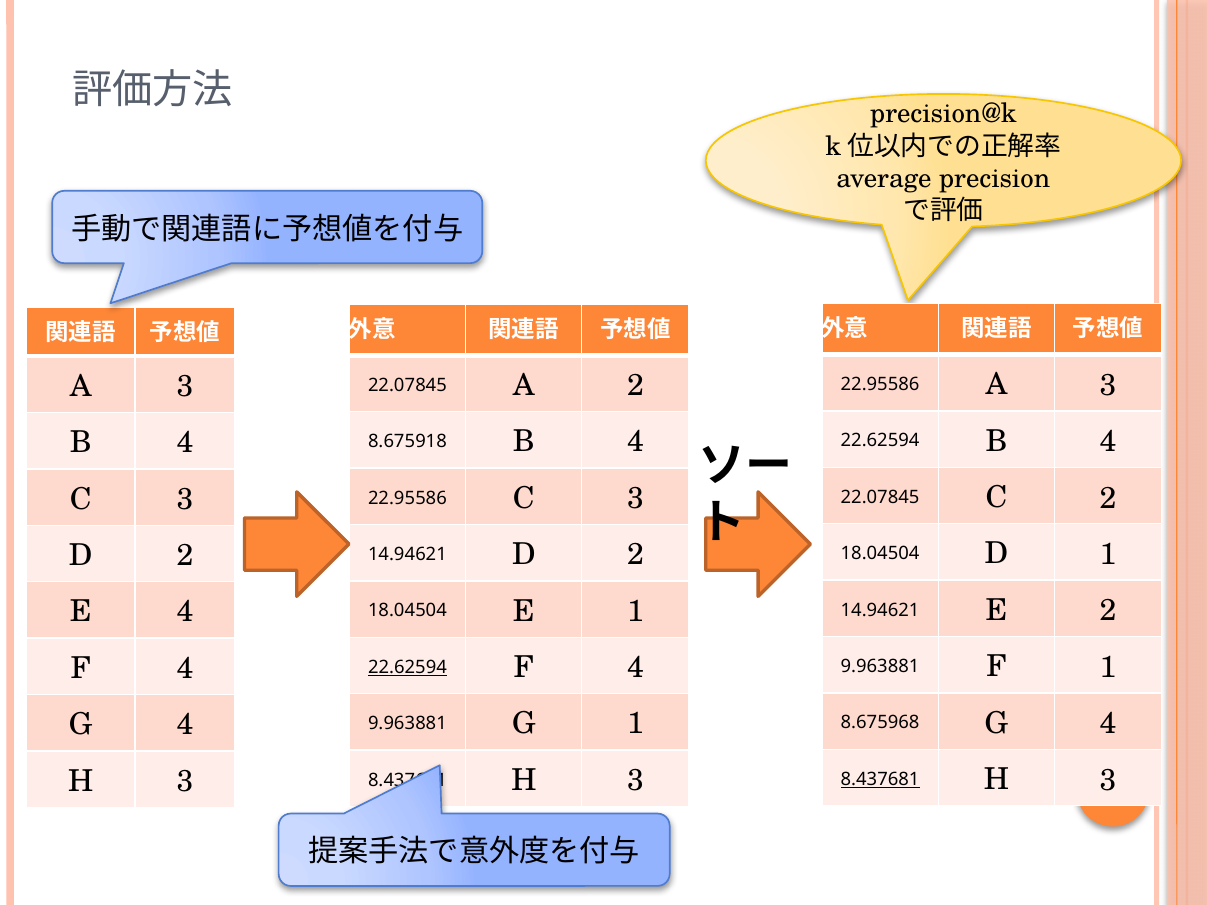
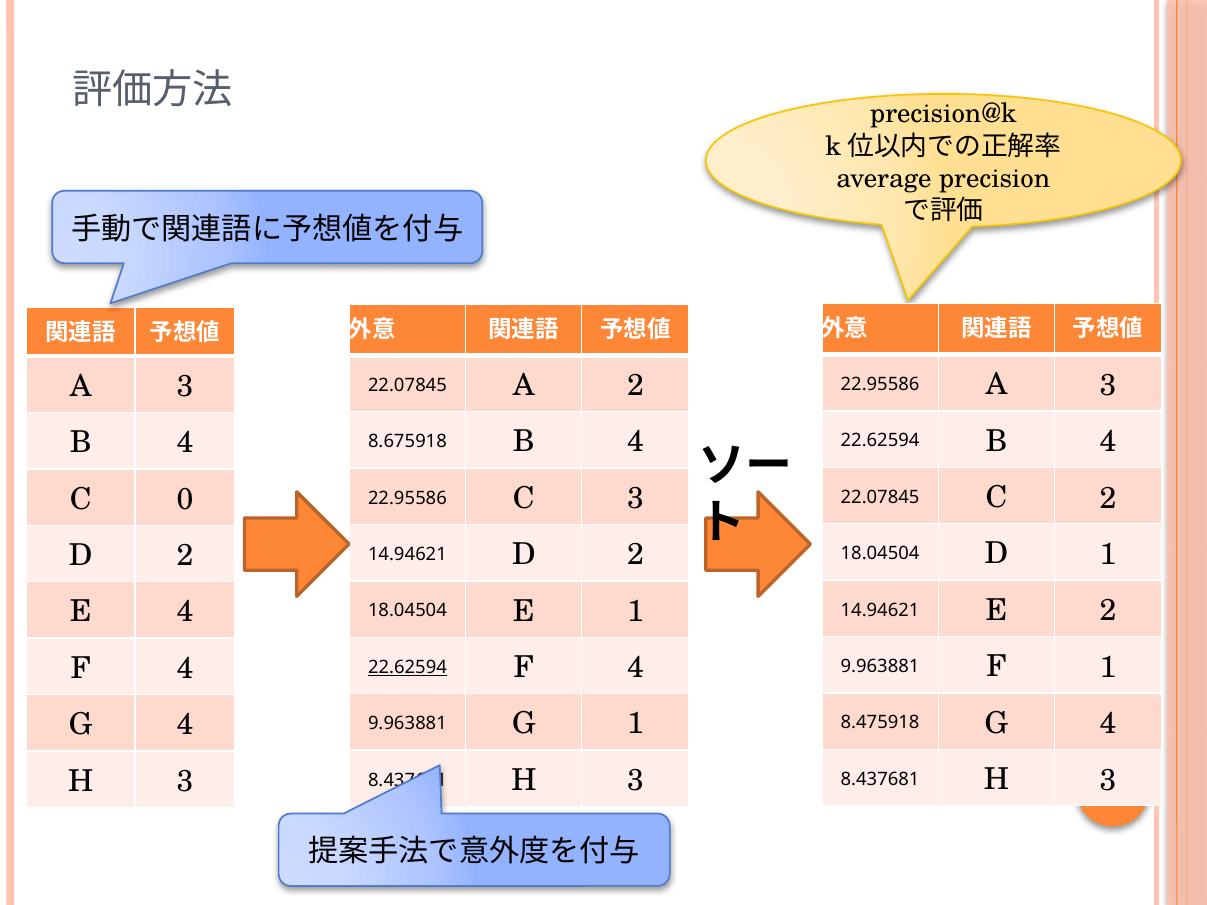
3: 3 -> 0 (185, 499)
8.675968: 8.675968 -> 8.475918 (880, 723)
8.437681 underline: present -> none (880, 779)
